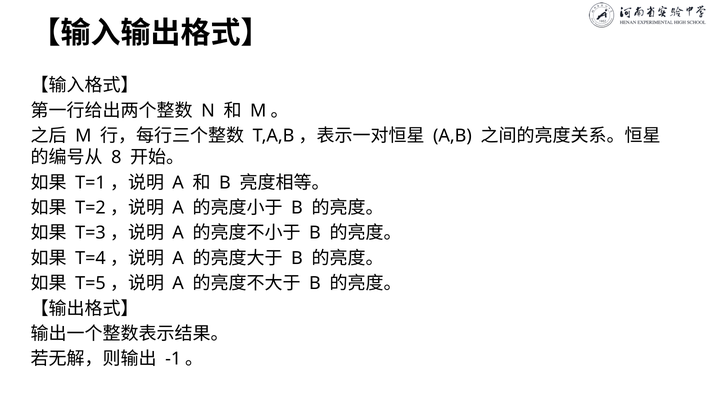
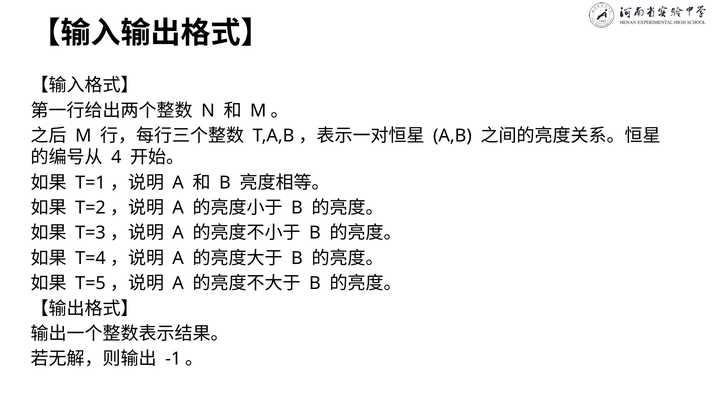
8: 8 -> 4 (116, 157)
